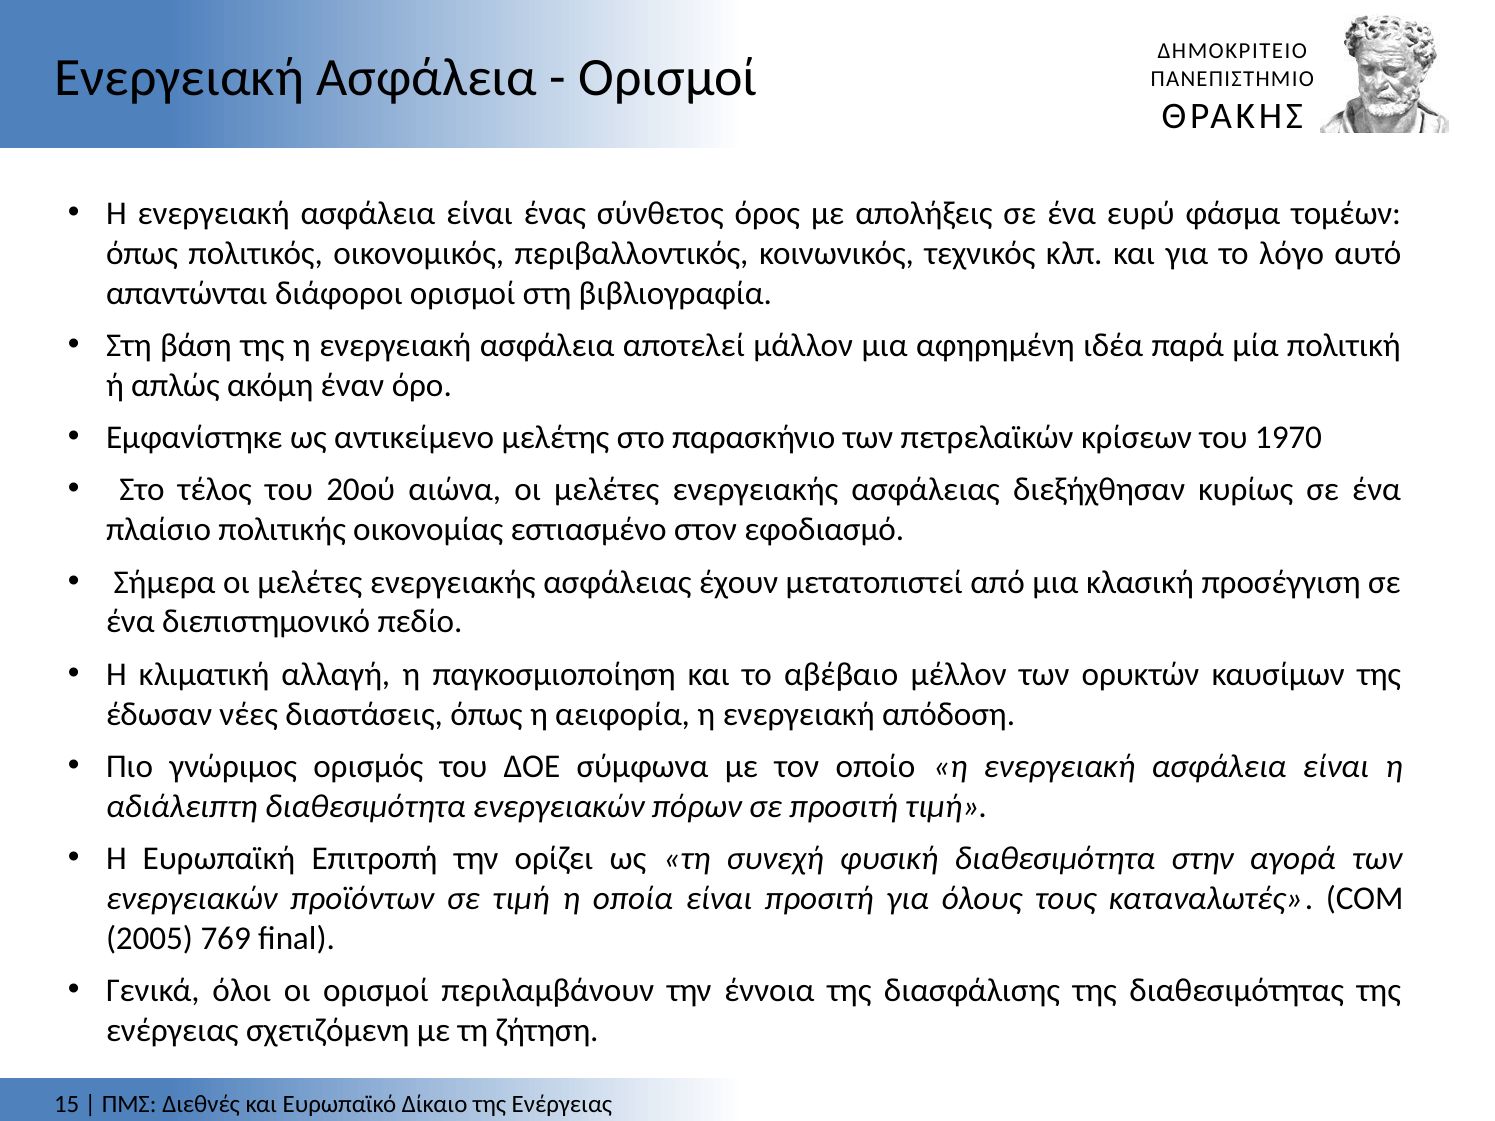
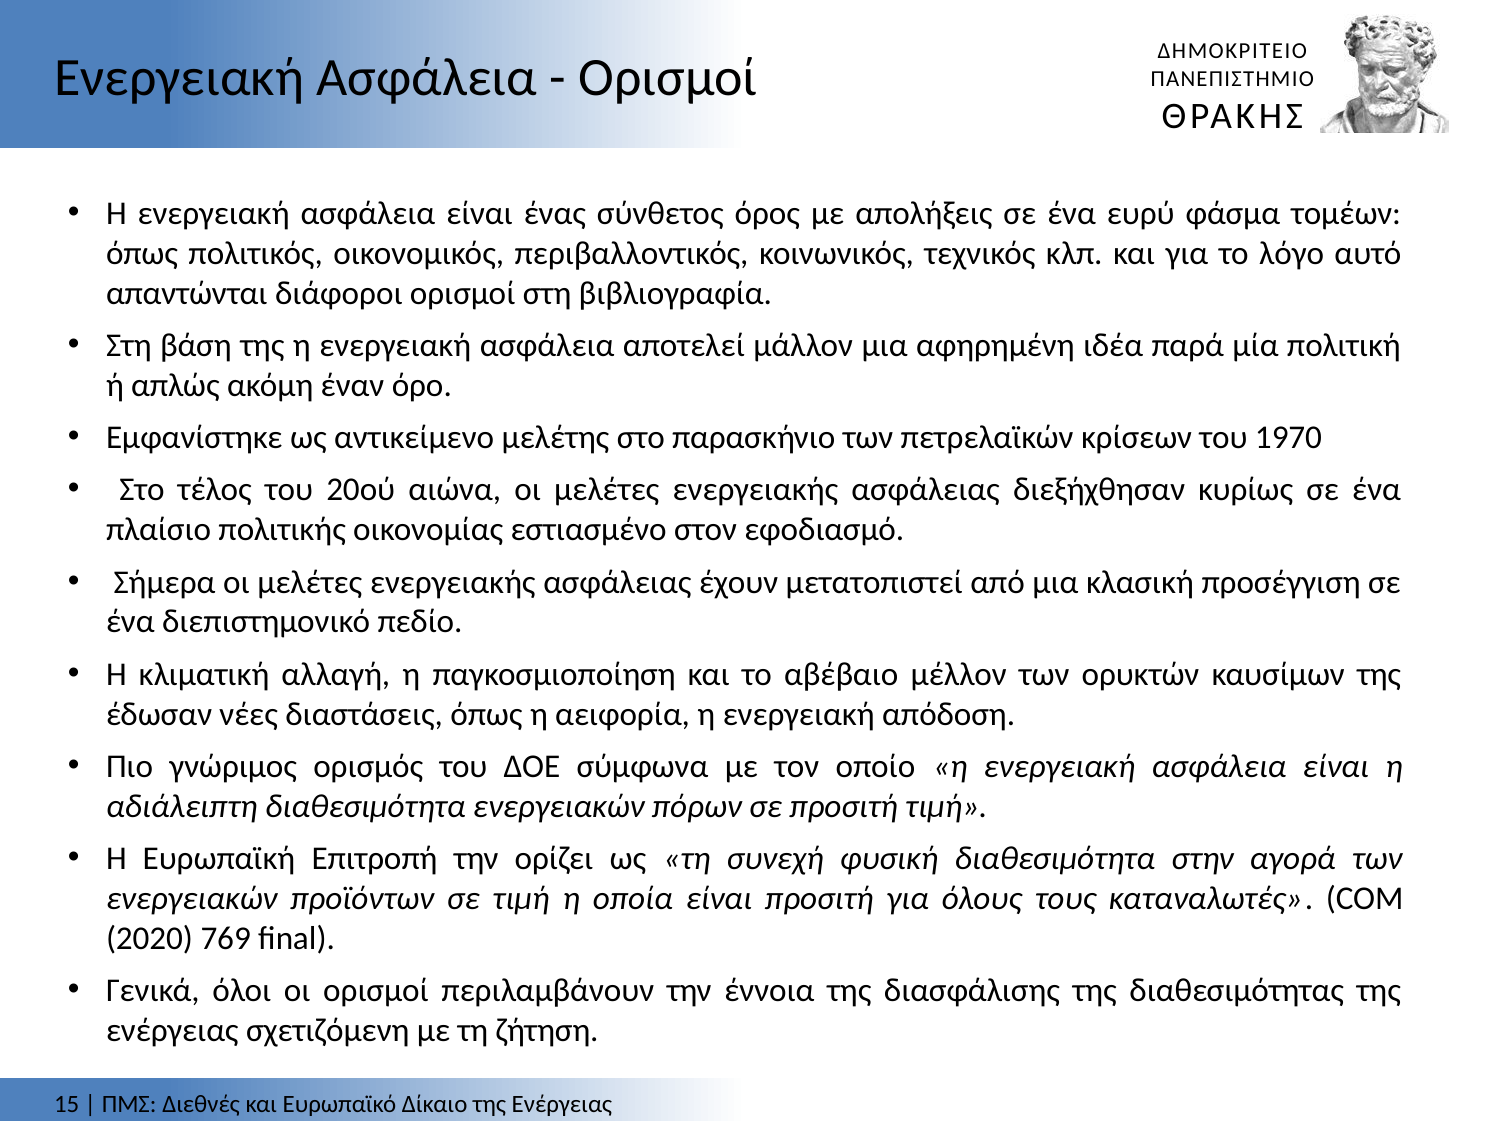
2005: 2005 -> 2020 (149, 938)
